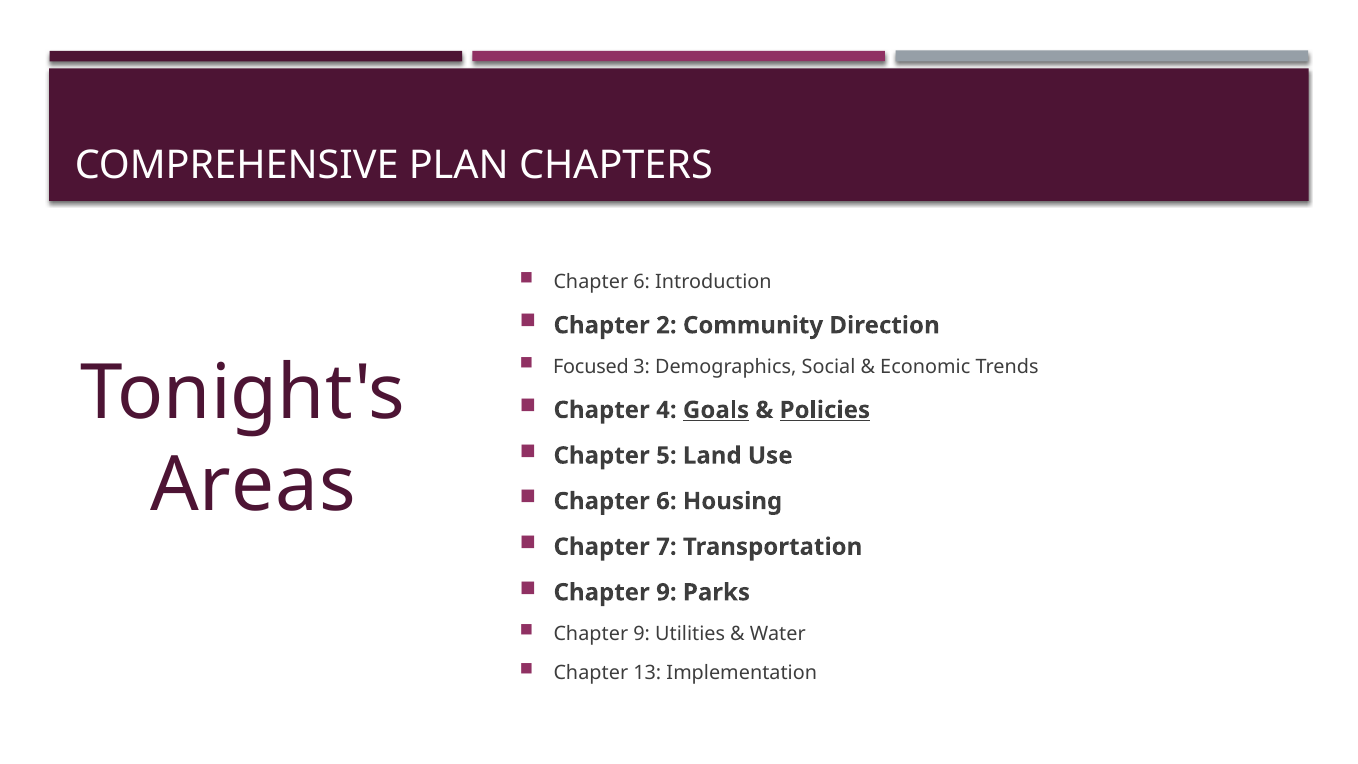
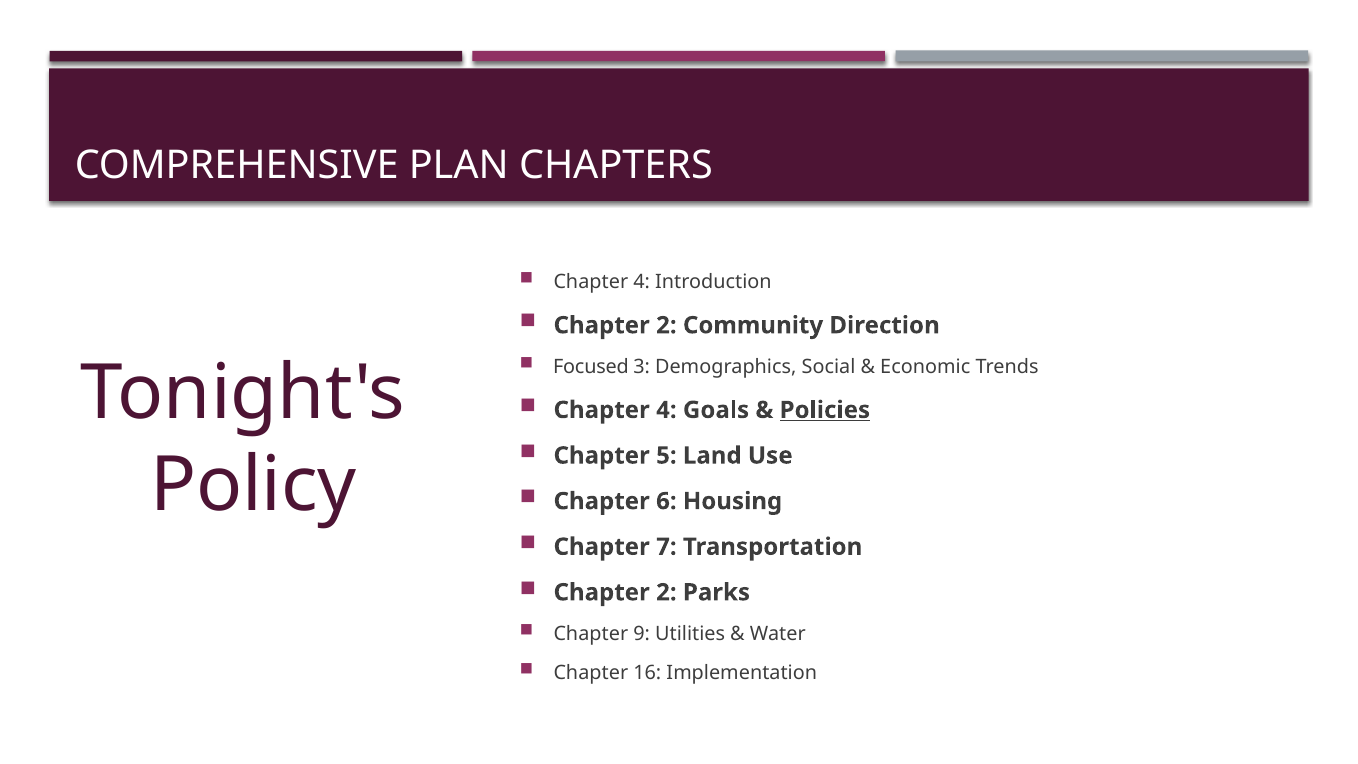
6: 6 -> 4 (642, 282)
Goals underline: present -> none (716, 410)
Areas: Areas -> Policy (253, 485)
9: 9 -> 2 (666, 592)
13: 13 -> 16 (647, 673)
